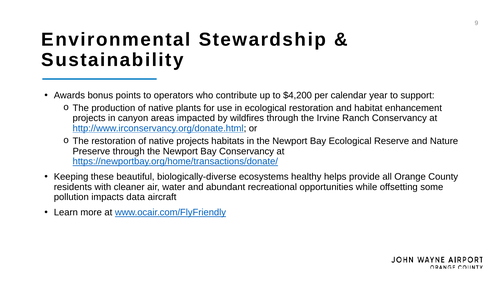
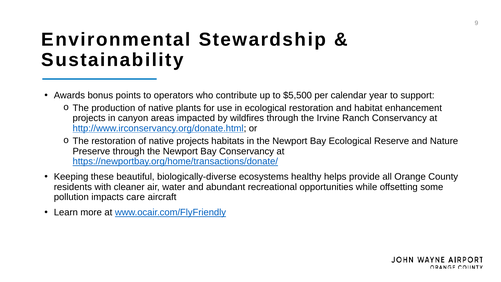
$4,200: $4,200 -> $5,500 (298, 95)
data: data -> care (136, 197)
